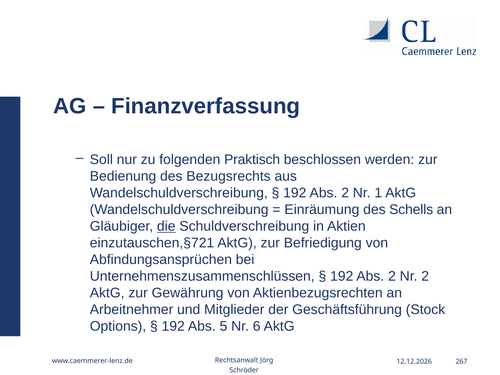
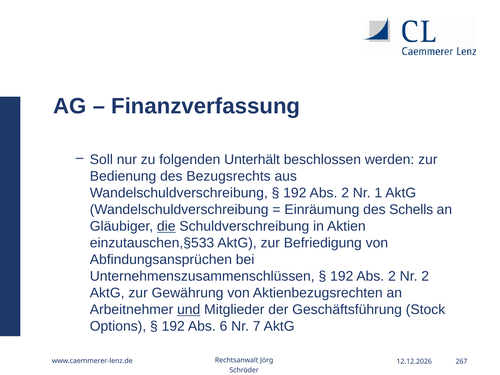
Praktisch: Praktisch -> Unterhält (252, 160)
einzutauschen,§721: einzutauschen,§721 -> einzutauschen,§533 (152, 243)
und underline: none -> present (189, 310)
5: 5 -> 6 (223, 326)
6: 6 -> 7 (257, 326)
